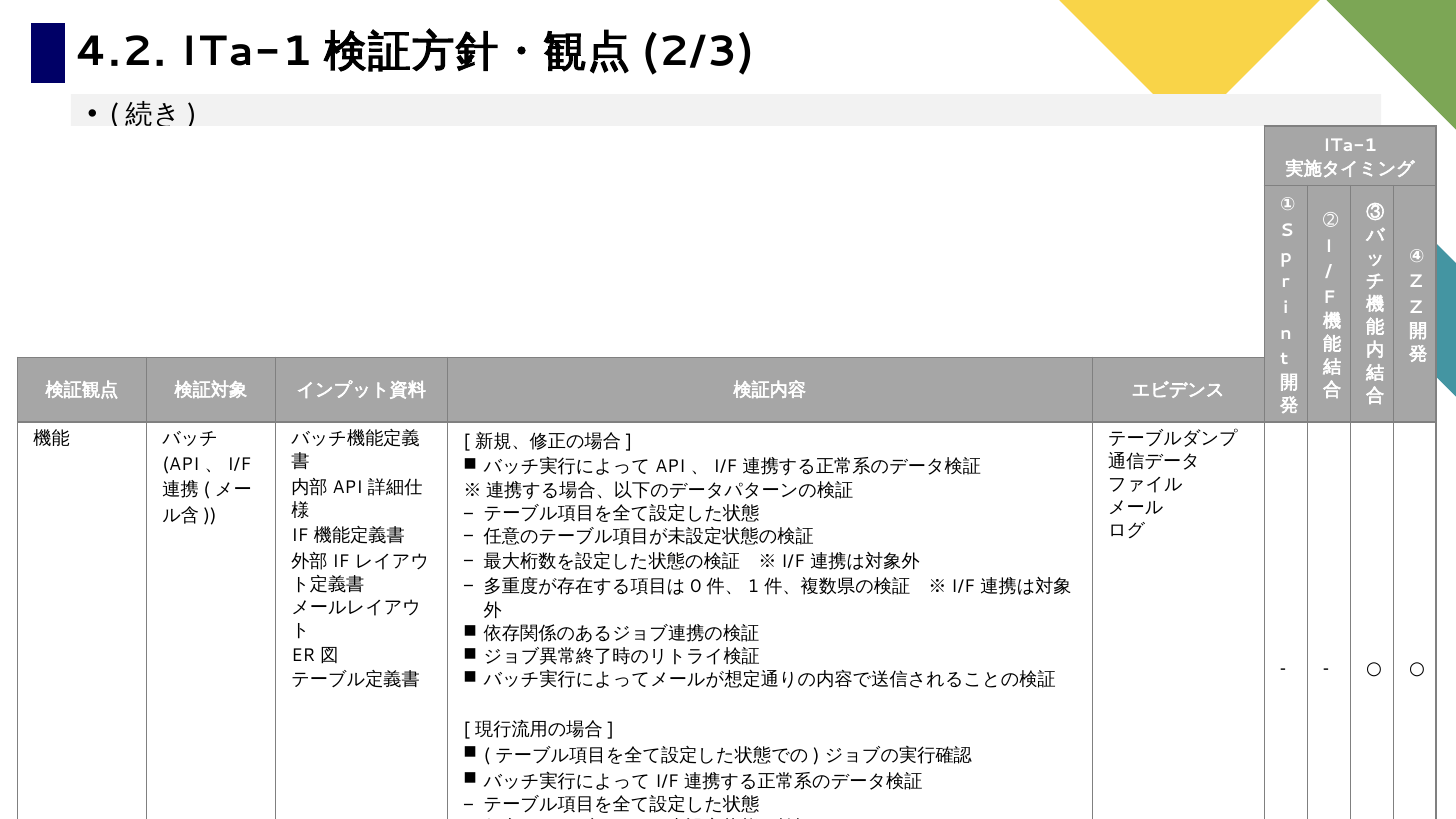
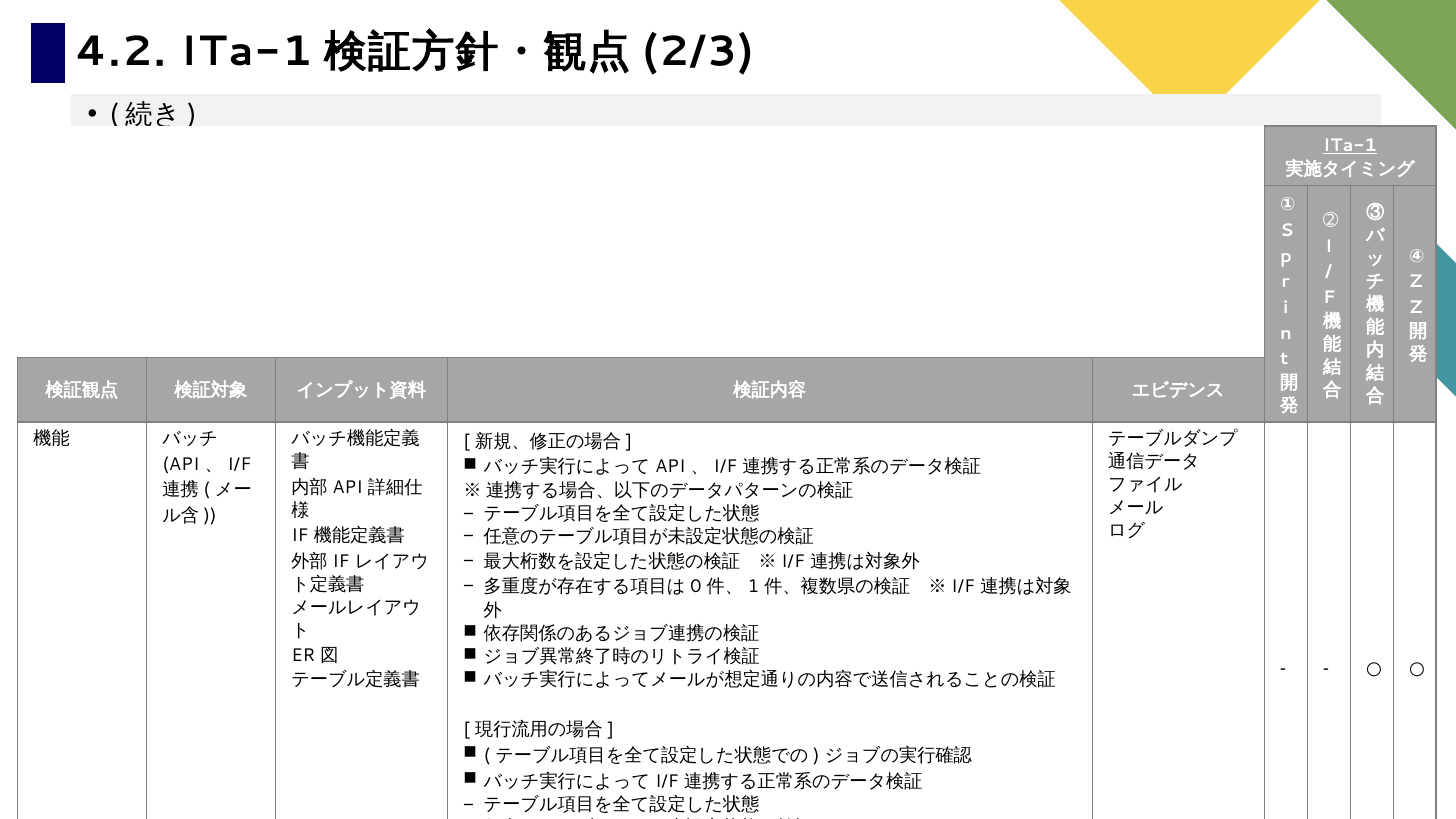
ITa-1 underline: none -> present (1350, 145)
